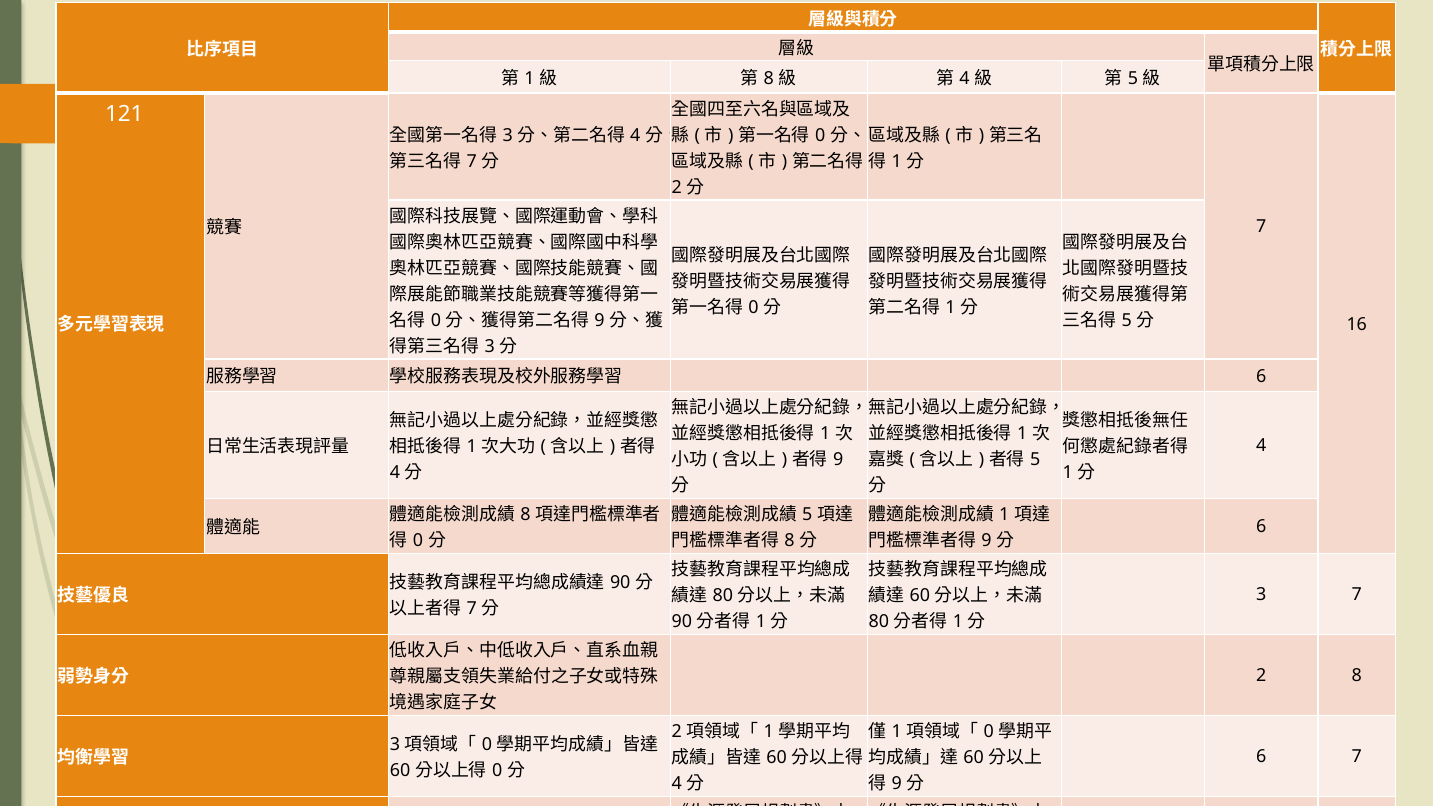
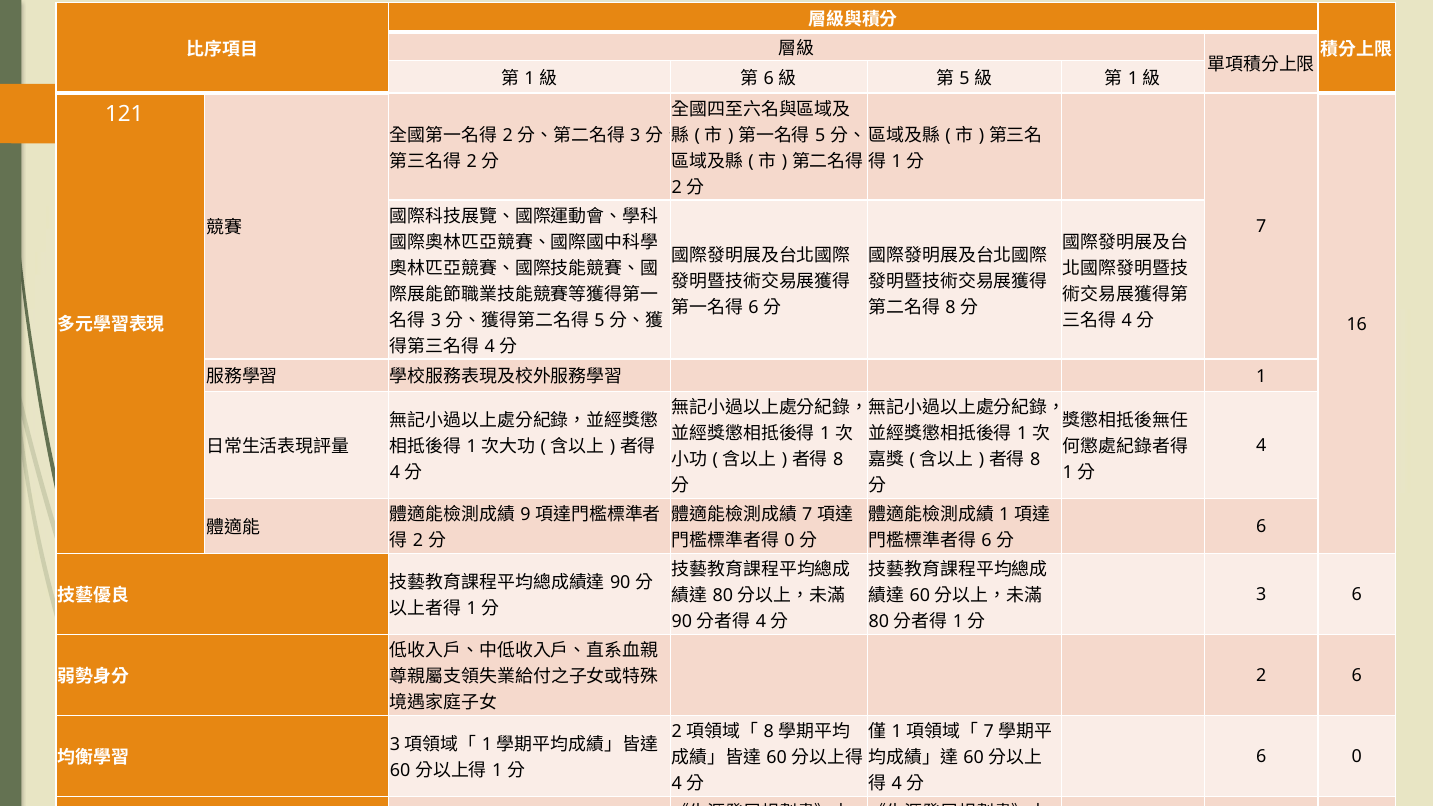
8: 8 -> 6 (769, 79)
4: 4 -> 5 (964, 79)
5: 5 -> 1 (1133, 79)
3: 3 -> 2 (508, 135)
4: 4 -> 3 (635, 135)
0: 0 -> 5 (820, 135)
7: 7 -> 2 (472, 161)
0: 0 -> 6 (754, 307)
1: 1 -> 8 (951, 307)
0: 0 -> 3 (436, 320)
9: 9 -> 5 (600, 320)
5: 5 -> 4 (1127, 320)
3: 3 -> 4 (490, 346)
6: 6 -> 1 (1261, 376)
9: 9 -> 8 (838, 460)
5: 5 -> 8 (1035, 460)
8: 8 -> 9 (526, 515)
5: 5 -> 7 (807, 515)
0: 0 -> 2 (418, 541)
8: 8 -> 0 (789, 541)
9: 9 -> 6 (986, 541)
3 7: 7 -> 6 (1357, 595)
7: 7 -> 1 (472, 609)
1: 1 -> 4 (761, 622)
2 8: 8 -> 6 (1357, 676)
0: 0 -> 7 (989, 732)
1: 1 -> 8 (769, 732)
0: 0 -> 1 (487, 745)
6 7: 7 -> 0 (1357, 757)
0: 0 -> 1 (497, 771)
9: 9 -> 4 (897, 784)
